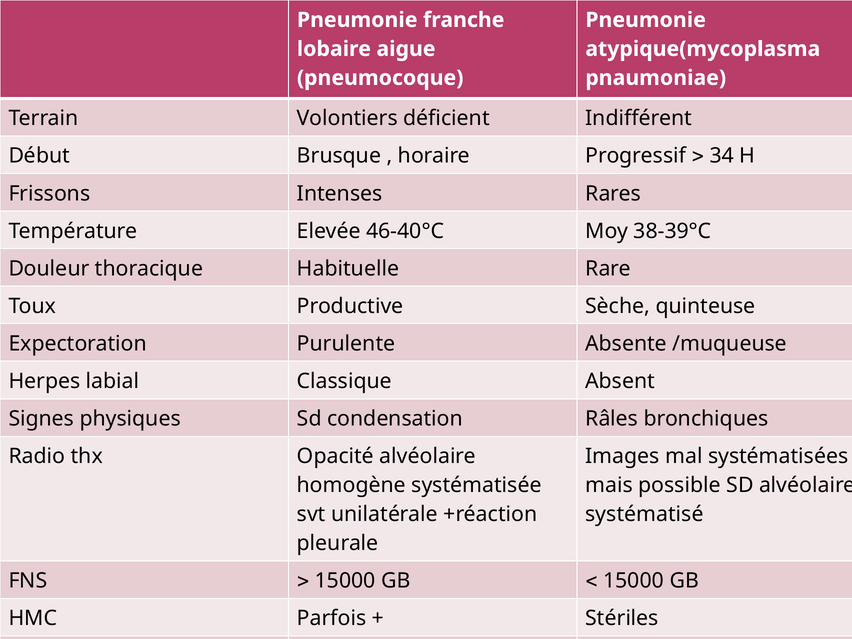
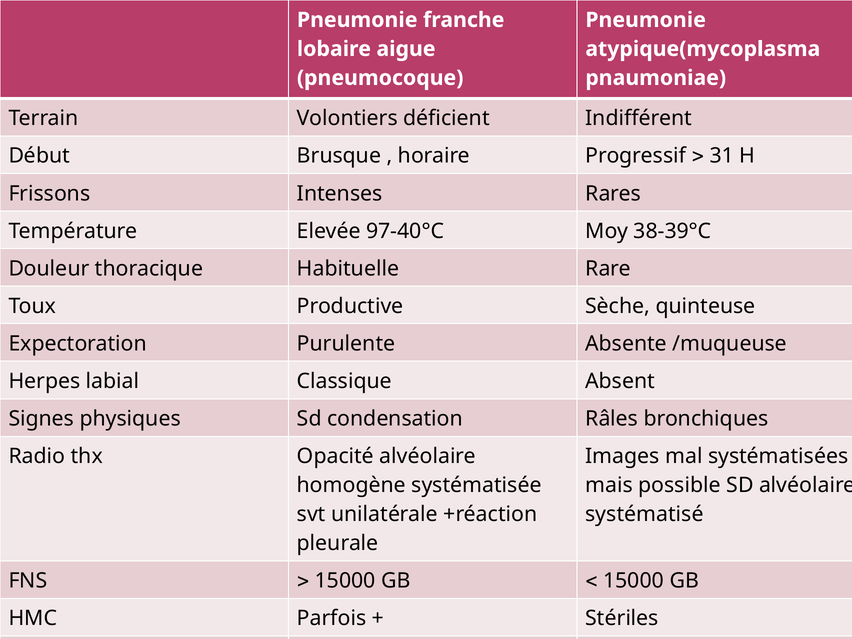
34: 34 -> 31 (722, 156)
46-40°C: 46-40°C -> 97-40°C (405, 231)
